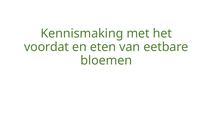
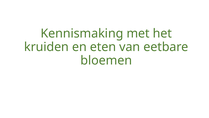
voordat: voordat -> kruiden (46, 47)
